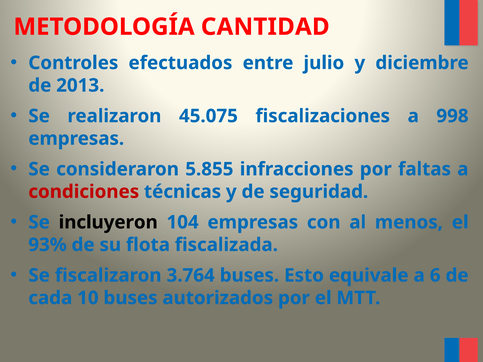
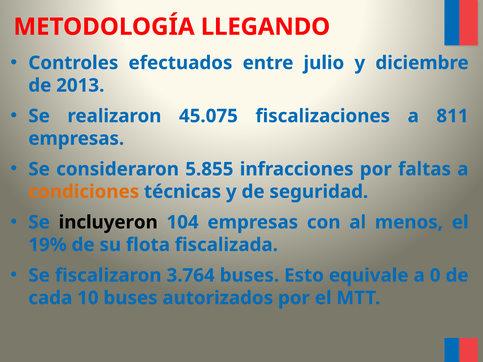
CANTIDAD: CANTIDAD -> LLEGANDO (265, 27)
998: 998 -> 811 (452, 116)
condiciones colour: red -> orange (84, 192)
93%: 93% -> 19% (48, 245)
6: 6 -> 0 (435, 276)
